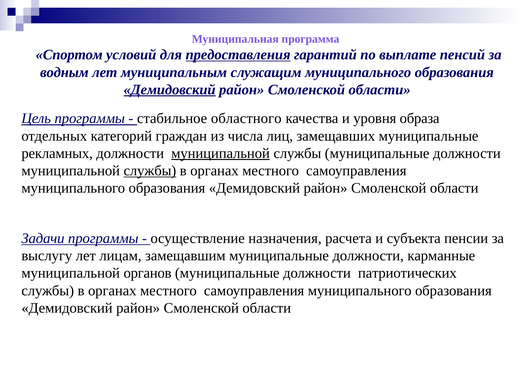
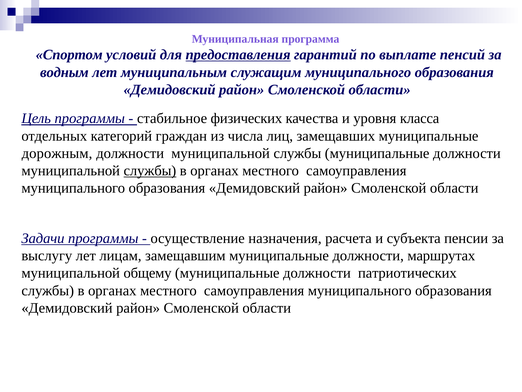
Демидовский underline: present -> none (170, 90)
областного: областного -> физических (246, 118)
образа: образа -> класса (420, 118)
рекламных: рекламных -> дорожным (57, 153)
муниципальной underline: present -> none (221, 153)
карманные: карманные -> маршрутах (441, 255)
органов: органов -> общему (148, 273)
